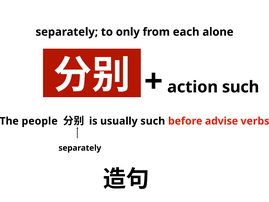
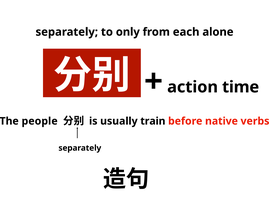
action such: such -> time (241, 87)
usually such: such -> train (153, 121)
advise: advise -> native (221, 121)
